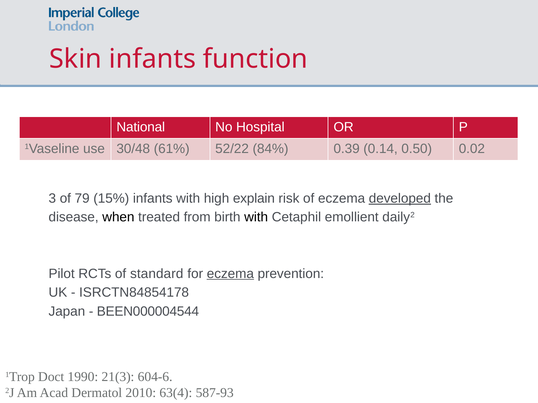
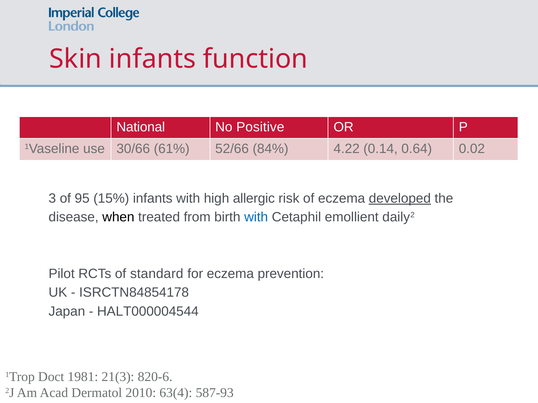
Hospital: Hospital -> Positive (260, 127)
30/48: 30/48 -> 30/66 (133, 149)
52/22: 52/22 -> 52/66 (232, 149)
0.39: 0.39 -> 4.22 (347, 149)
0.50: 0.50 -> 0.64 (417, 149)
79: 79 -> 95 (82, 199)
explain: explain -> allergic (254, 199)
with colour: black -> blue (256, 217)
eczema underline: present -> none (230, 274)
BEEN000004544: BEEN000004544 -> HALT000004544 (148, 312)
1990: 1990 -> 1981 (83, 377)
604-6: 604-6 -> 820-6 (155, 377)
